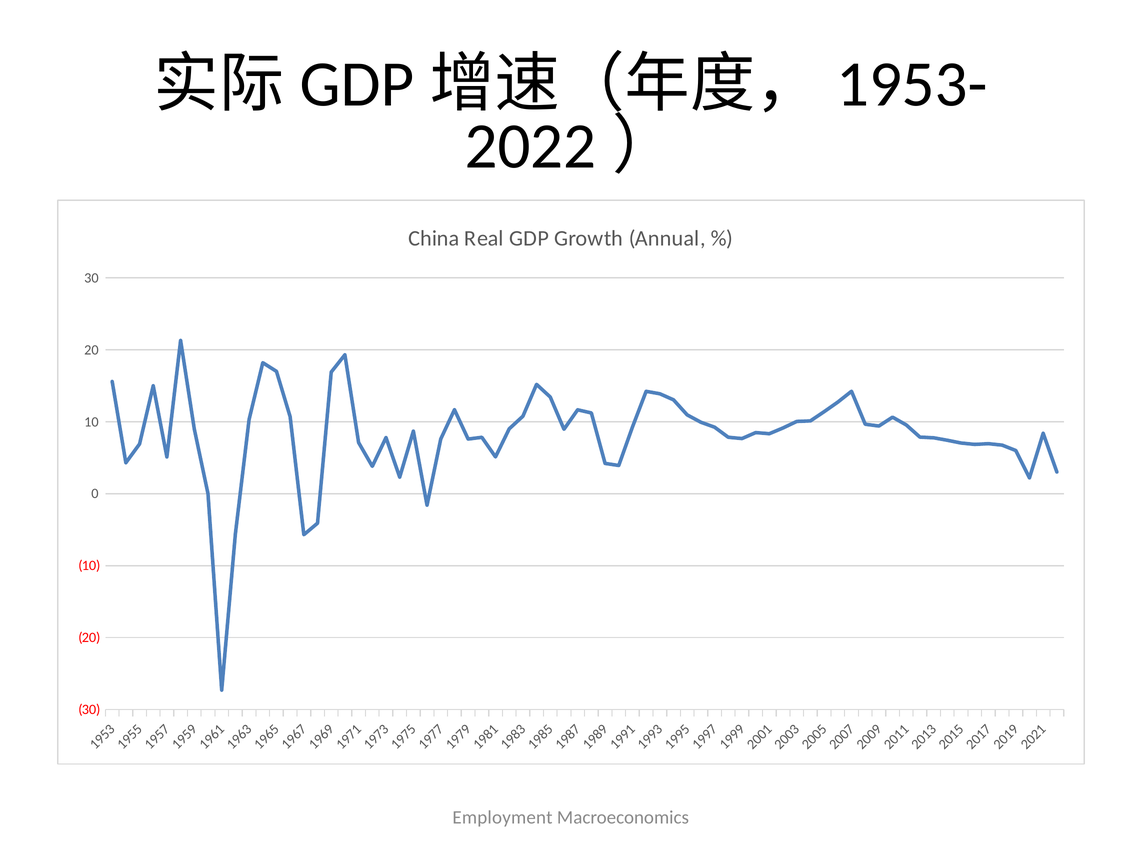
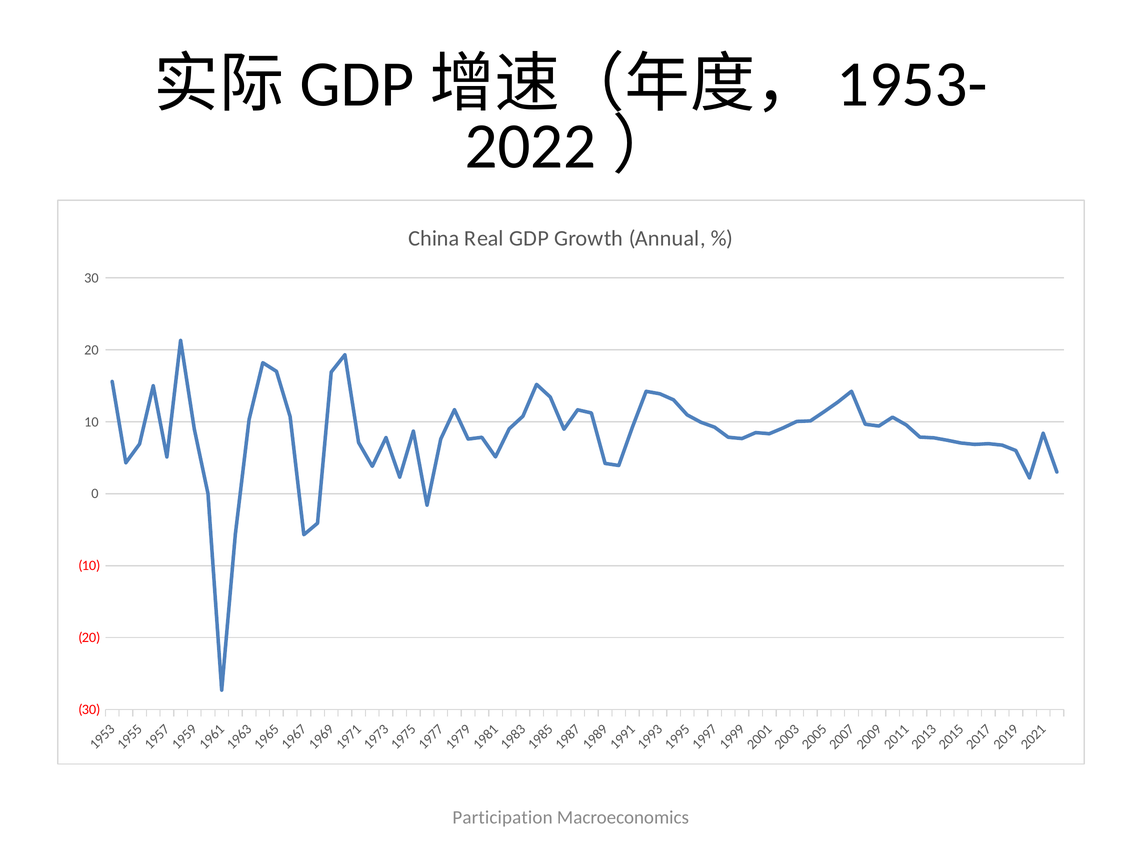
Employment: Employment -> Participation (503, 818)
